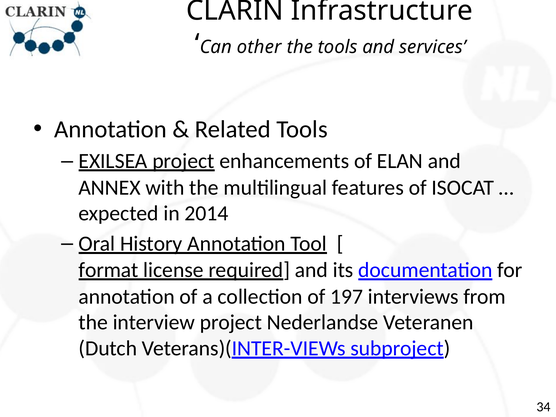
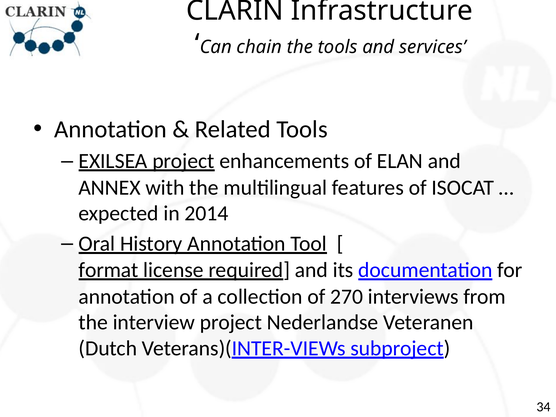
other: other -> chain (259, 47)
197: 197 -> 270 (347, 297)
